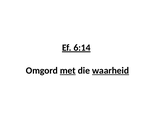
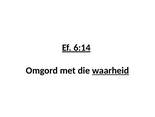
met underline: present -> none (68, 70)
